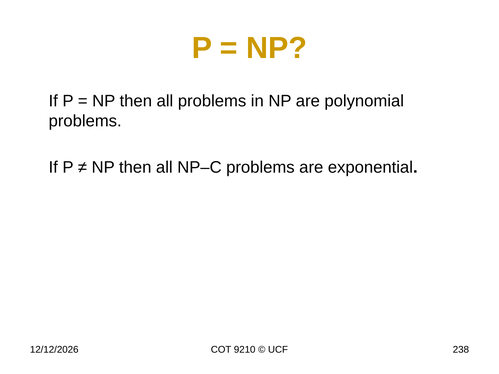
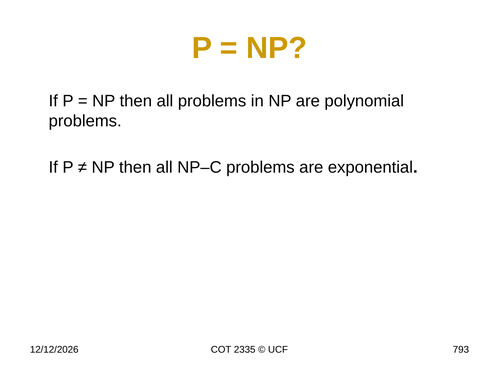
9210: 9210 -> 2335 (245, 350)
238: 238 -> 793 (461, 350)
